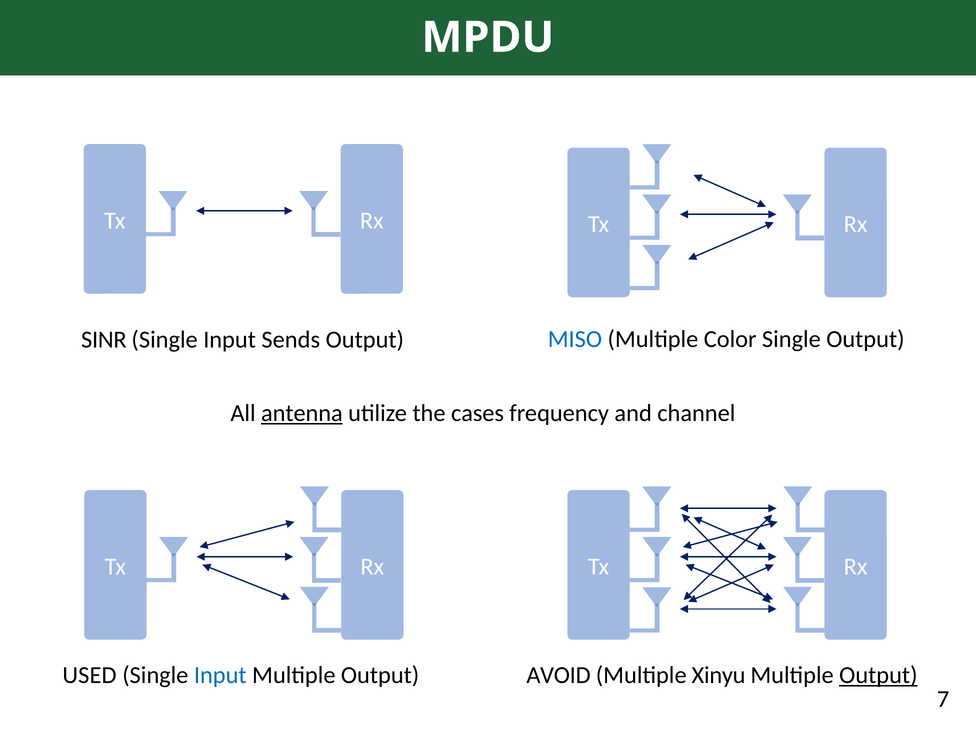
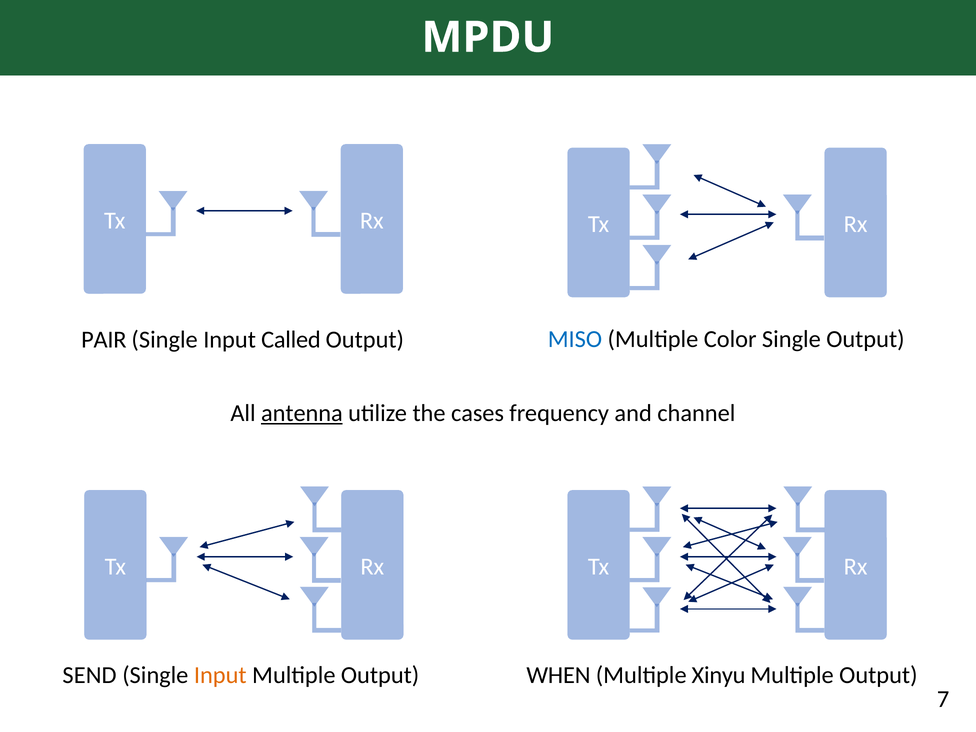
SINR: SINR -> PAIR (104, 340)
Sends: Sends -> Called (291, 340)
USED: USED -> SEND (90, 675)
Input colour: blue -> orange (220, 675)
AVOID: AVOID -> WHEN (558, 675)
Output underline: present -> none (878, 675)
